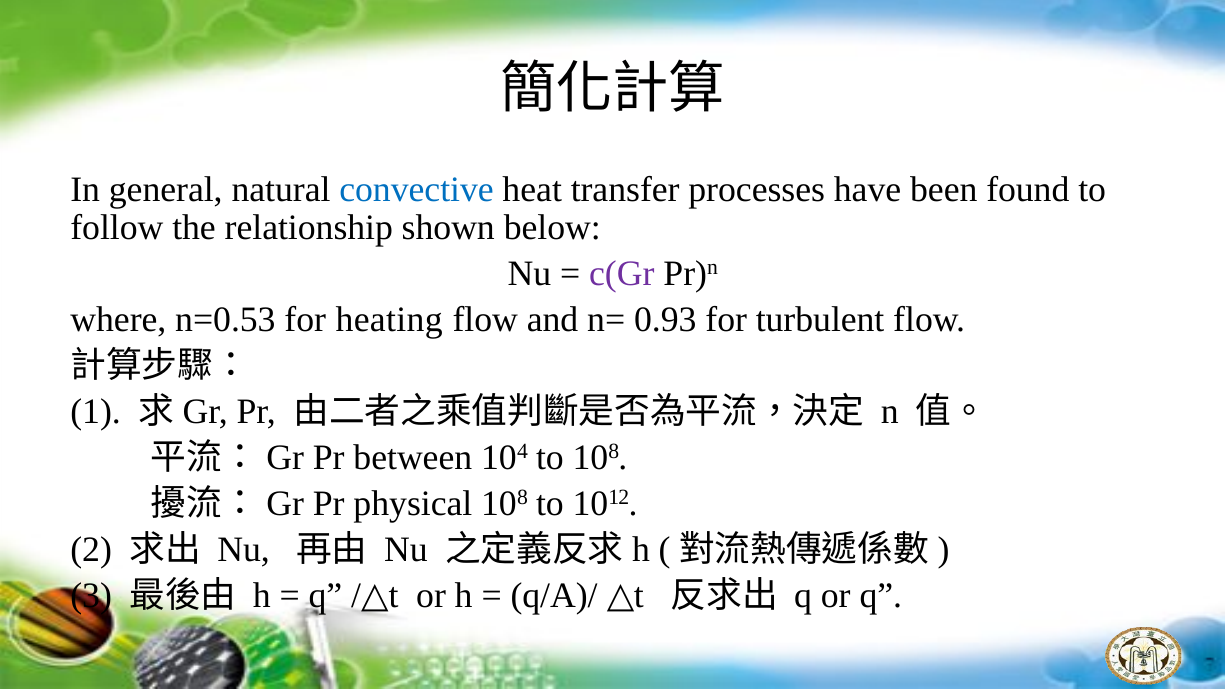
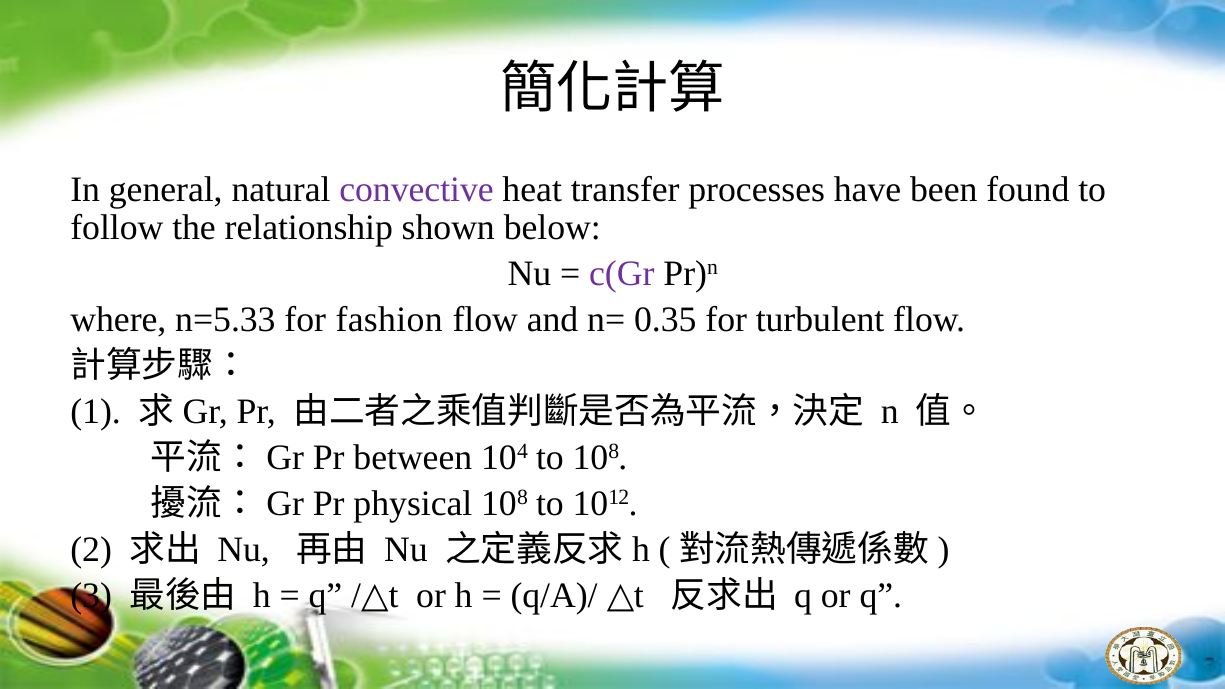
convective colour: blue -> purple (417, 189)
n=0.53: n=0.53 -> n=5.33 (225, 320)
heating: heating -> fashion (389, 320)
0.93: 0.93 -> 0.35 (665, 320)
